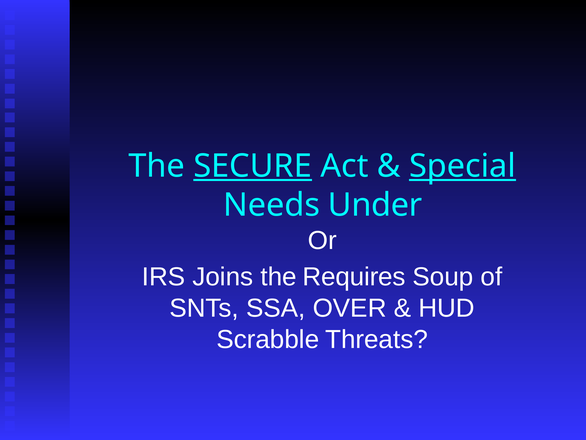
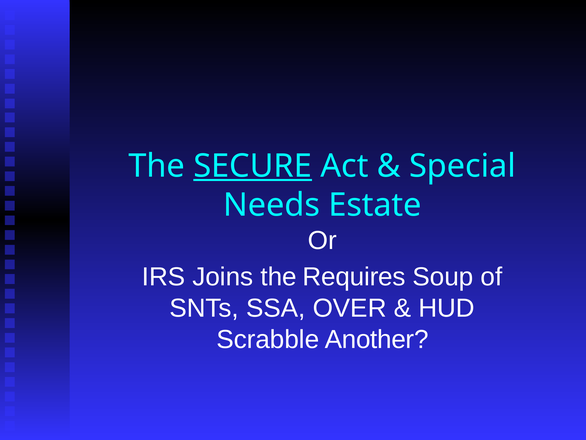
Special underline: present -> none (463, 166)
Under: Under -> Estate (375, 205)
Threats: Threats -> Another (377, 339)
